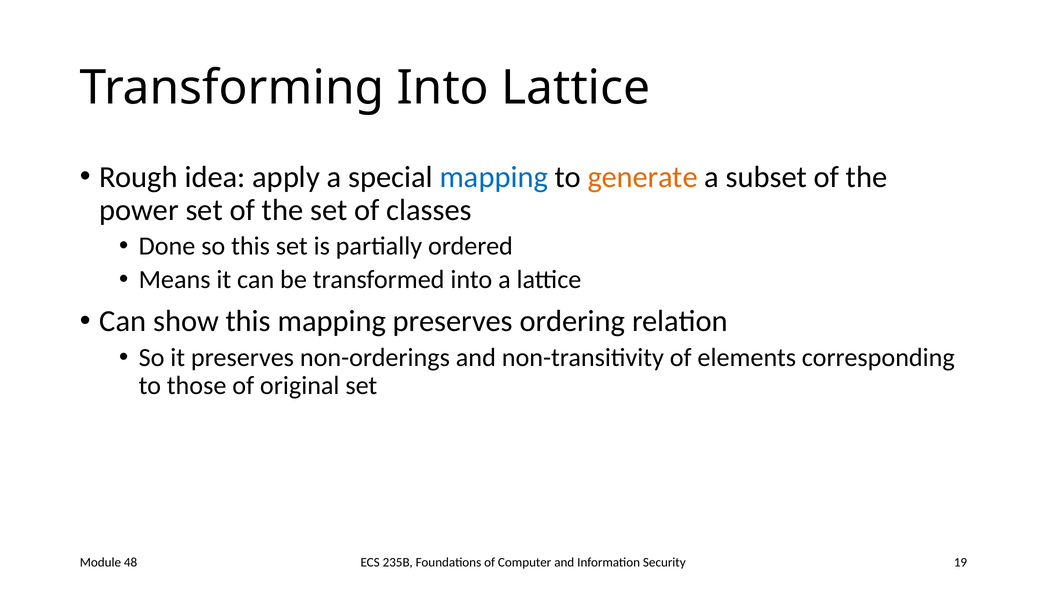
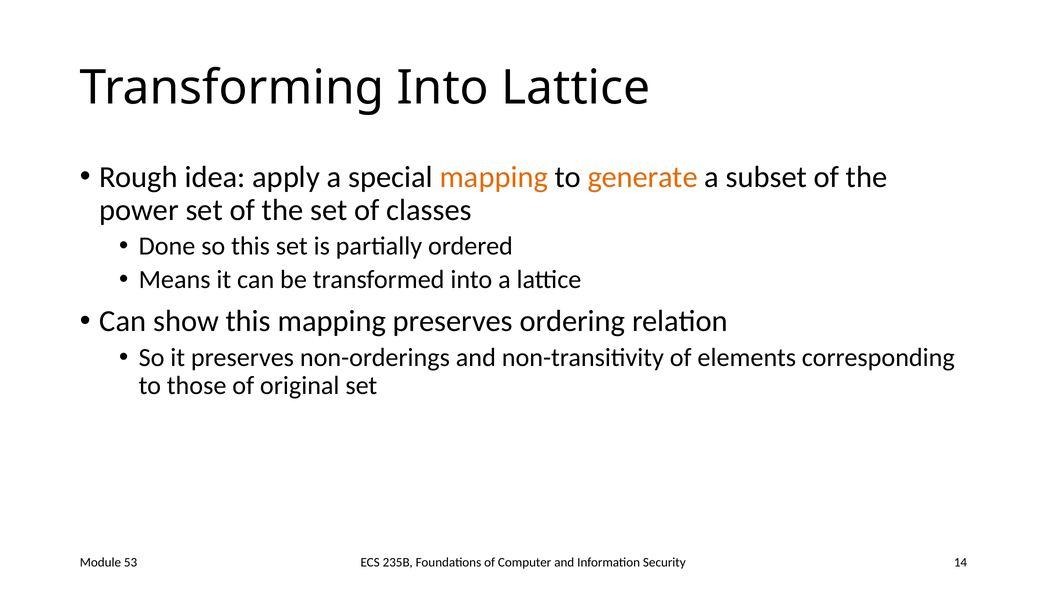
mapping colour: blue -> orange (494, 177)
19: 19 -> 14 (961, 562)
48: 48 -> 53 (131, 562)
